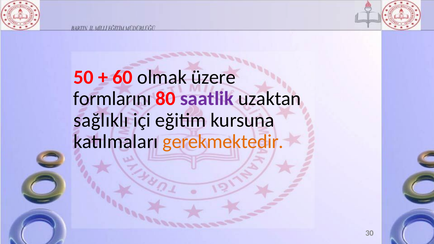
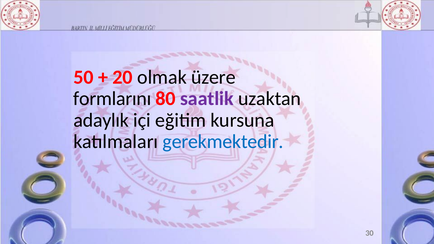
60: 60 -> 20 (123, 77)
sağlıklı: sağlıklı -> adaylık (101, 120)
gerekmektedir colour: orange -> blue (223, 142)
